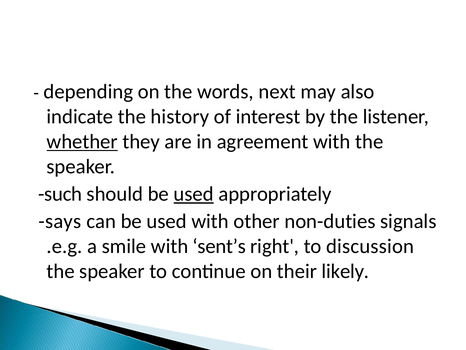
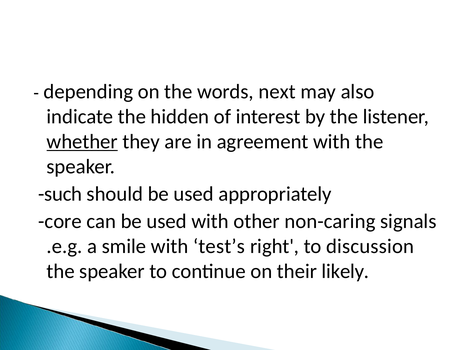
history: history -> hidden (180, 117)
used underline: present -> none (194, 194)
says: says -> core (60, 221)
non-duties: non-duties -> non-caring (330, 221)
sent’s: sent’s -> test’s (219, 246)
